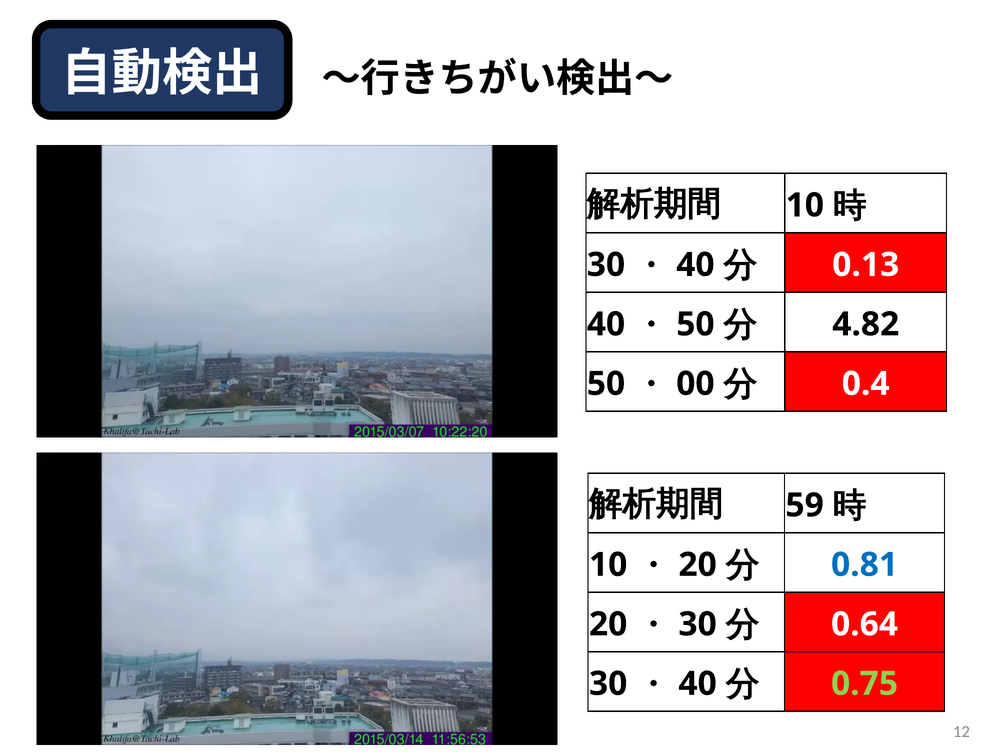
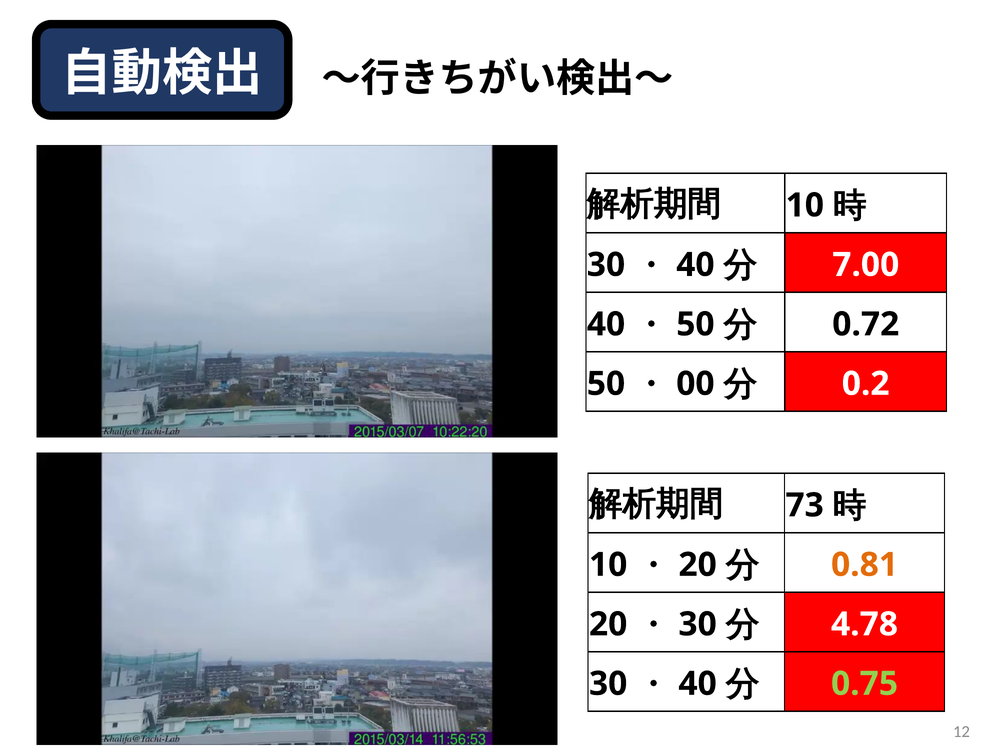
0.13: 0.13 -> 7.00 (866, 265)
4.82: 4.82 -> 0.72 (866, 324)
0.4: 0.4 -> 0.2 (866, 384)
59: 59 -> 73 (805, 505)
0.81 colour: blue -> orange (865, 565)
0.64: 0.64 -> 4.78 (865, 624)
